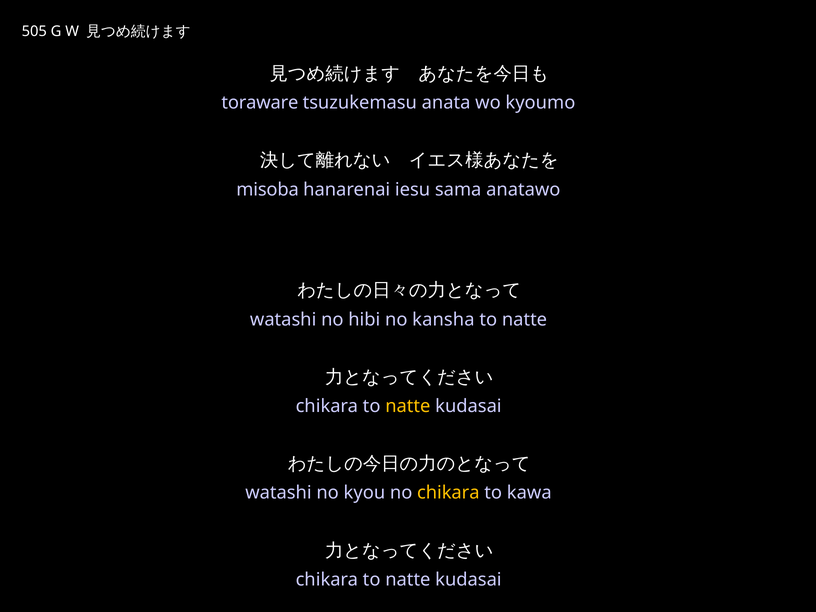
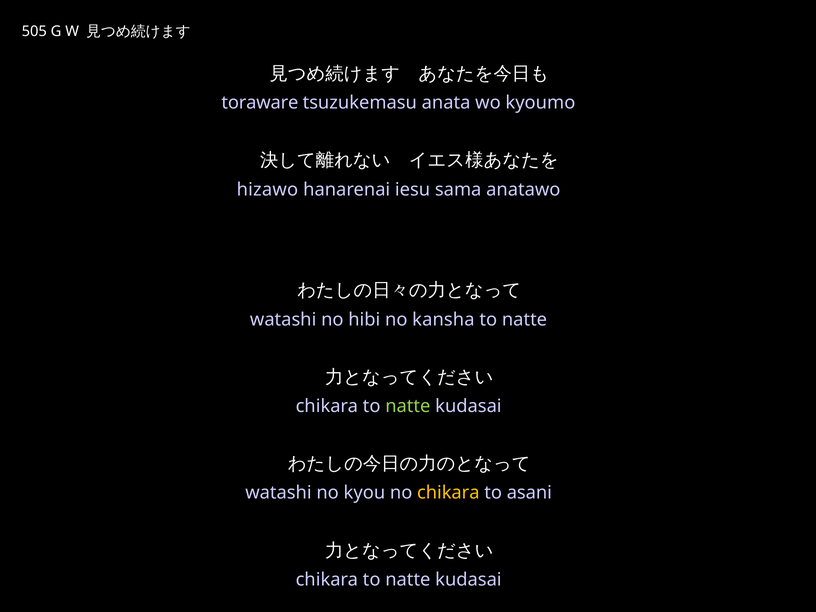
misoba: misoba -> hizawo (267, 189)
natte colour: yellow -> light green (408, 406)
kawa: kawa -> asani (529, 493)
